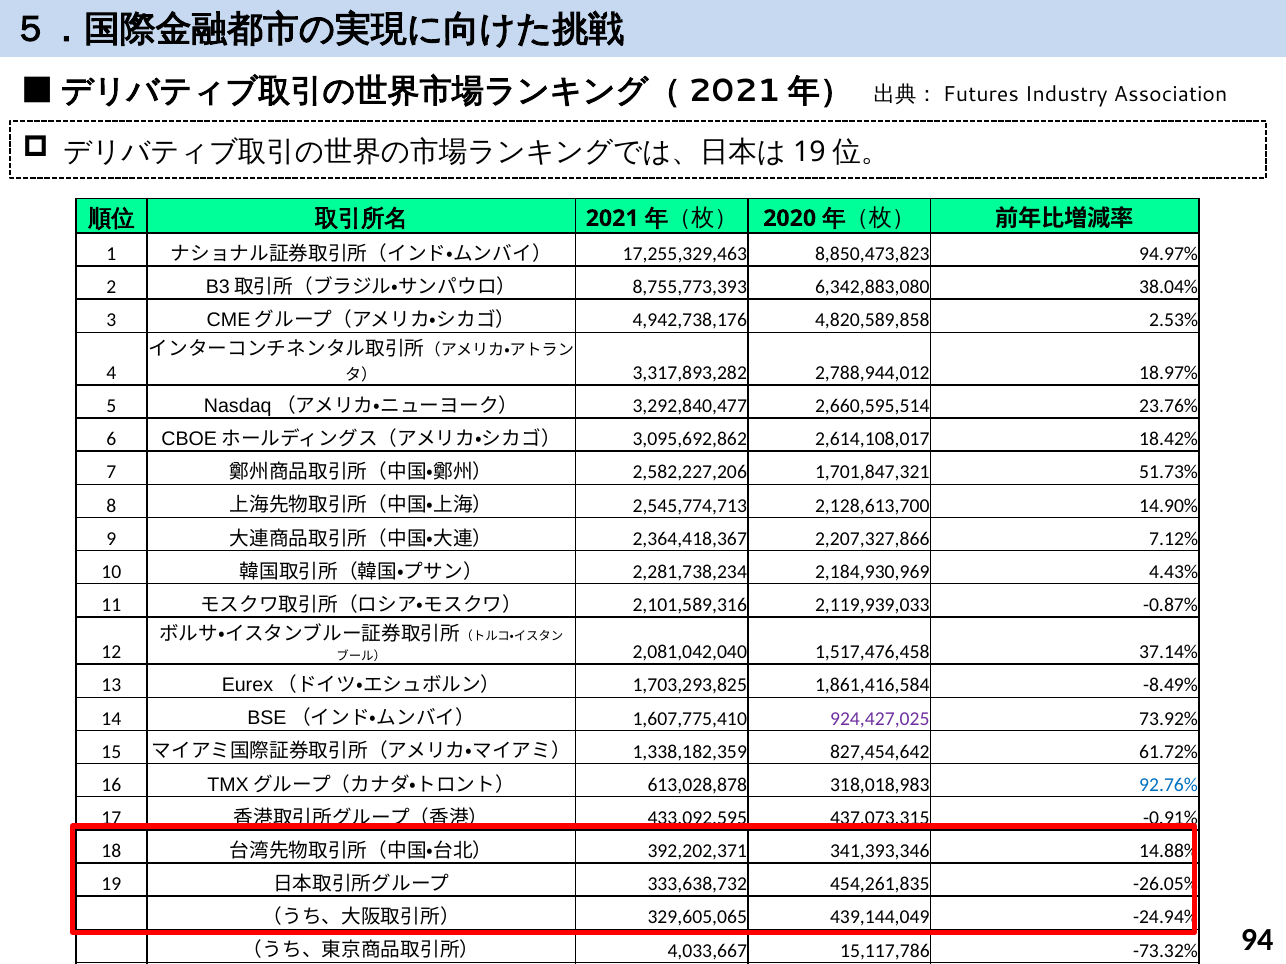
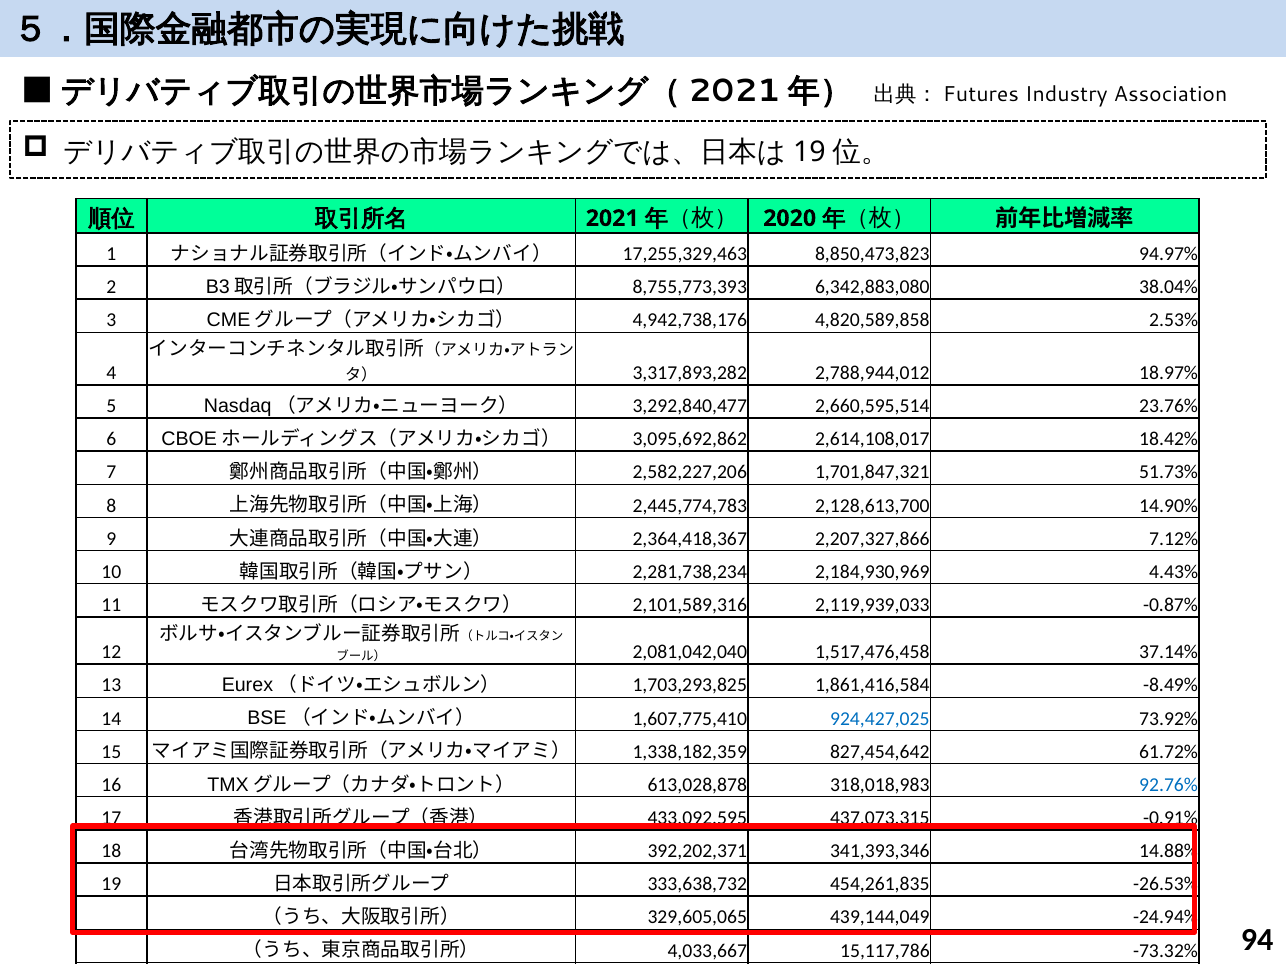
2,545,774,713: 2,545,774,713 -> 2,445,774,783 (690, 506)
924,427,025 colour: purple -> blue (880, 719)
-26.05%: -26.05% -> -26.53% (1166, 885)
